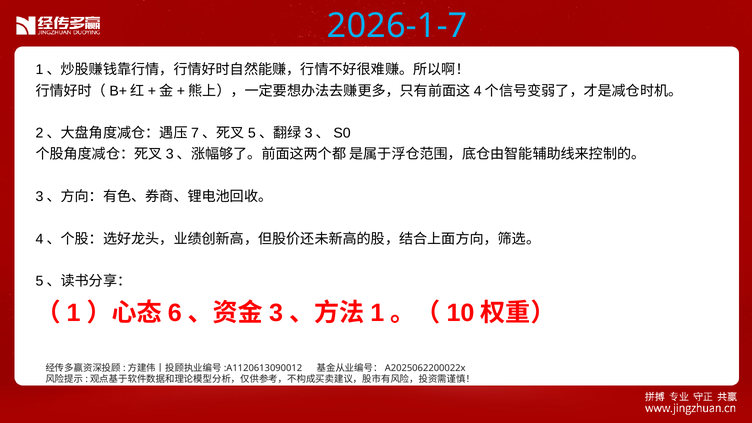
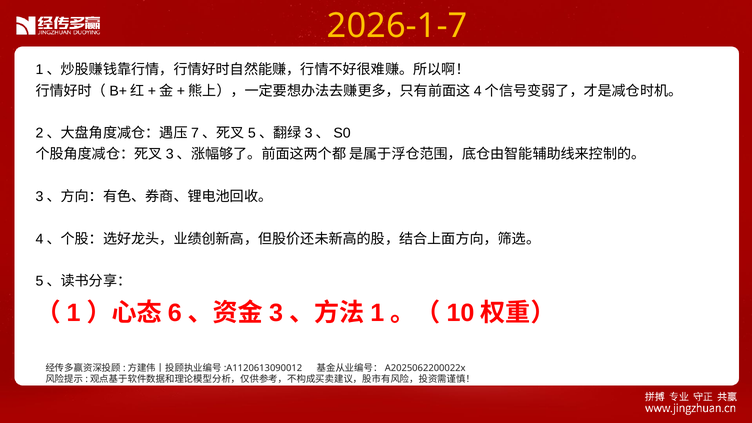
2026-1-7 colour: light blue -> yellow (397, 26)
